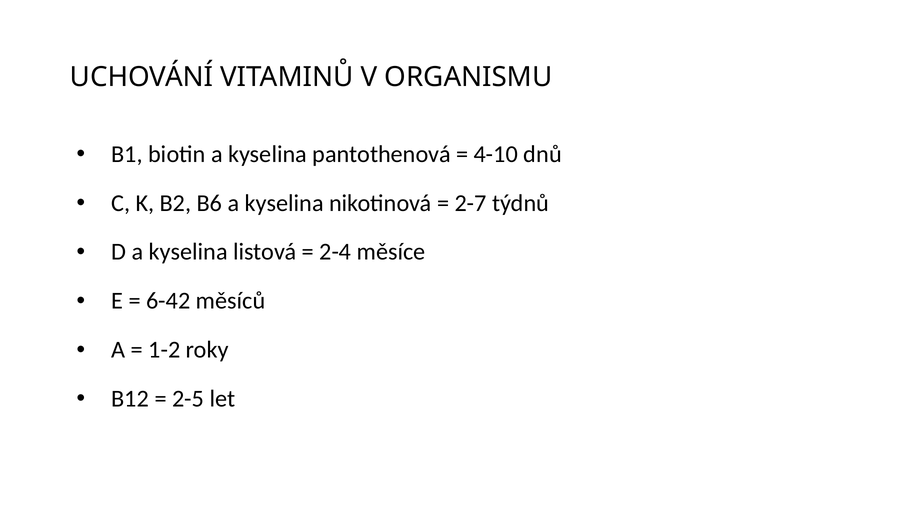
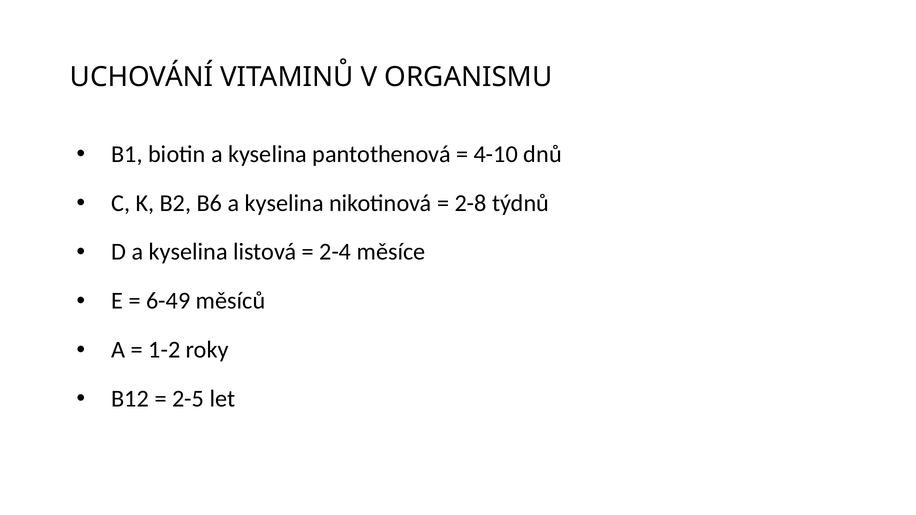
2-7: 2-7 -> 2-8 (471, 203)
6-42: 6-42 -> 6-49 (168, 301)
